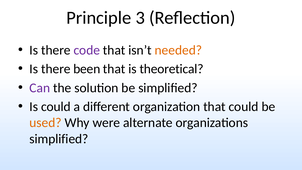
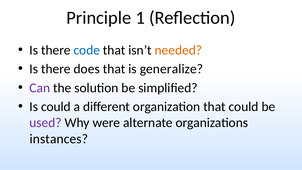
3: 3 -> 1 (140, 18)
code colour: purple -> blue (87, 50)
been: been -> does (87, 69)
theoretical: theoretical -> generalize (171, 69)
used colour: orange -> purple (46, 123)
simplified: simplified -> instances (59, 139)
